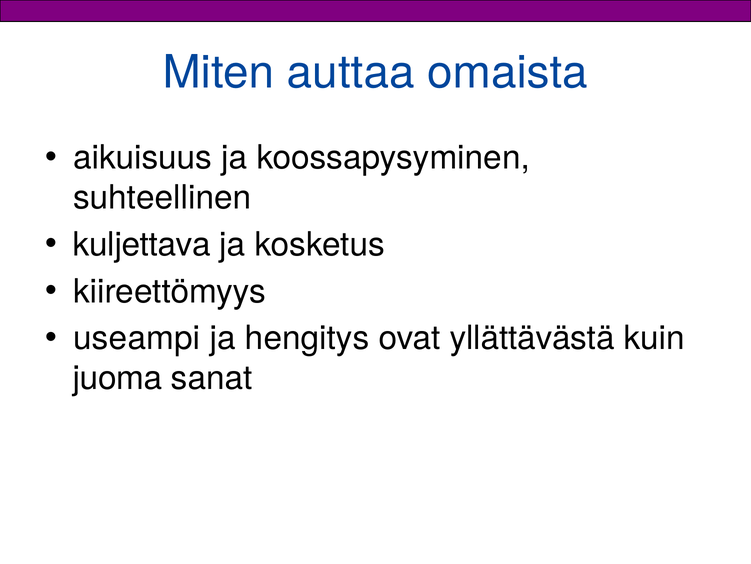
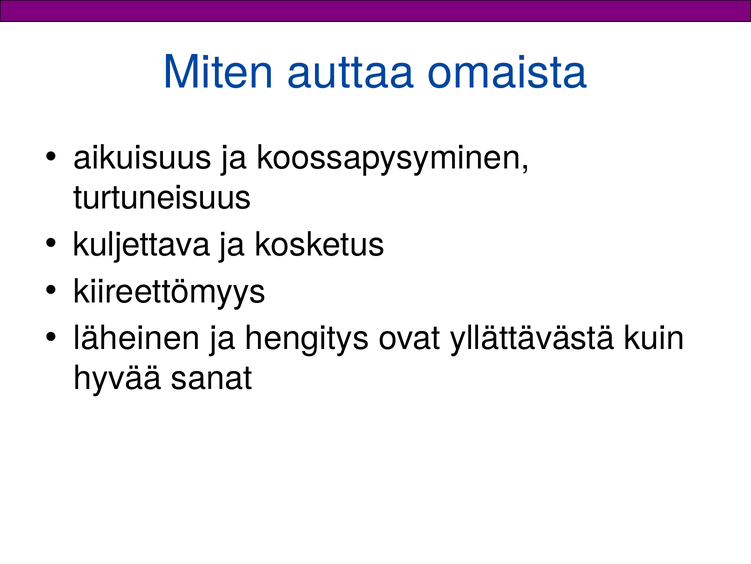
suhteellinen: suhteellinen -> turtuneisuus (162, 198)
useampi: useampi -> läheinen (137, 338)
juoma: juoma -> hyvää (117, 378)
